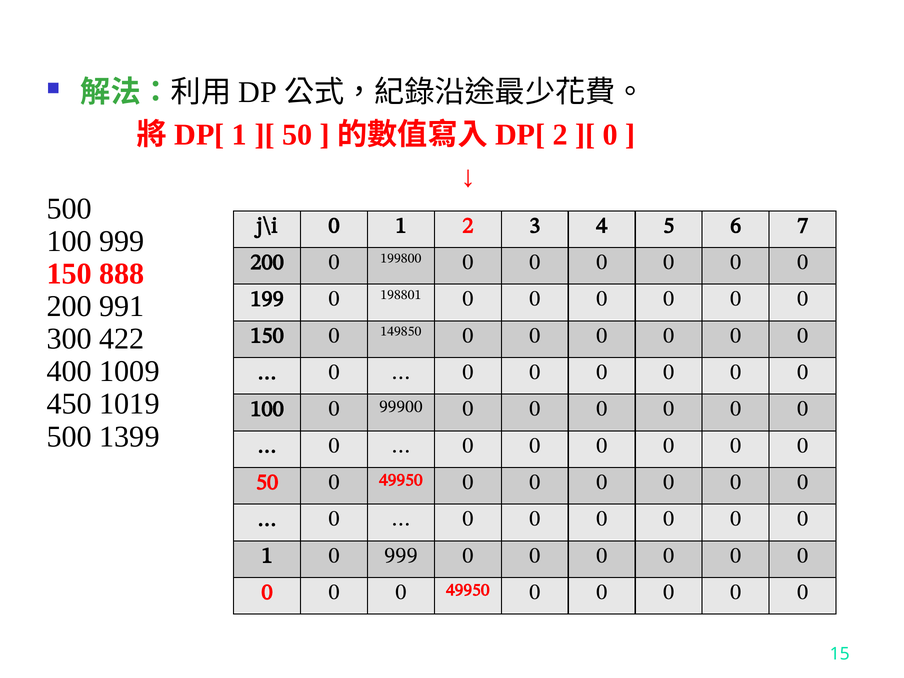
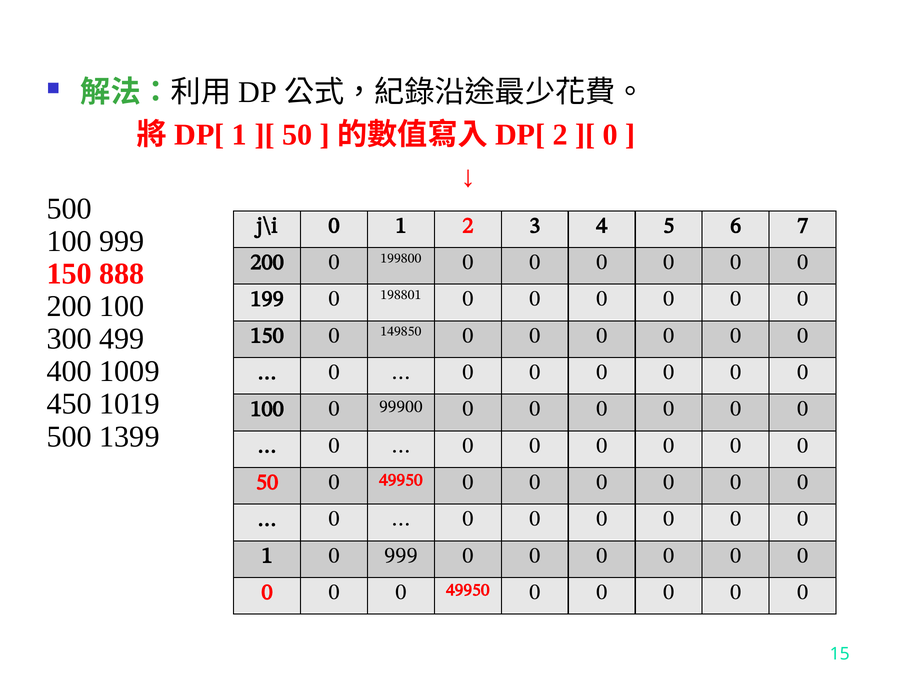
200 991: 991 -> 100 (122, 306)
422: 422 -> 499 (122, 339)
